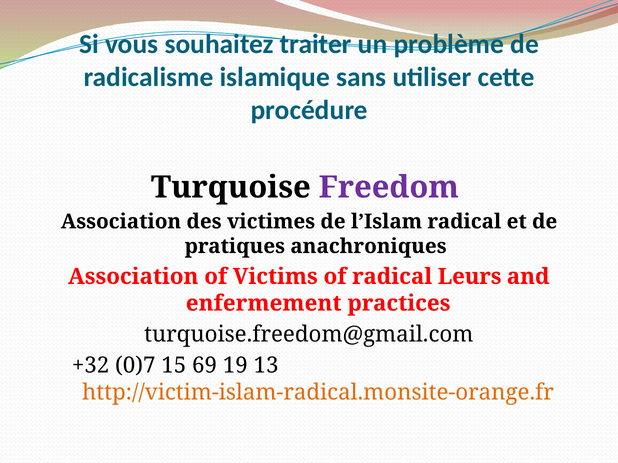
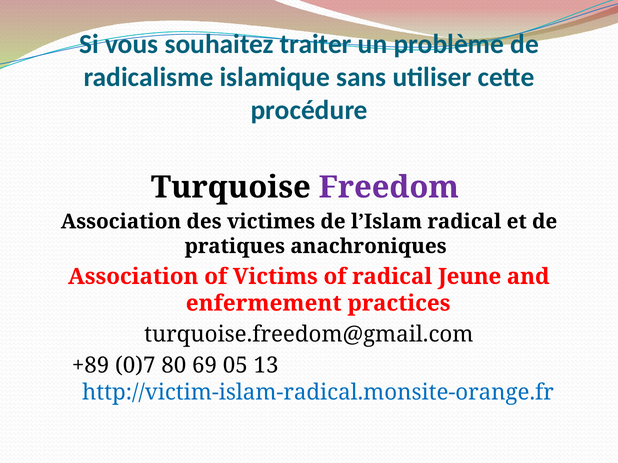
Leurs: Leurs -> Jeune (470, 277)
+32: +32 -> +89 (91, 366)
15: 15 -> 80 (174, 366)
19: 19 -> 05 (235, 366)
http://victim-islam-radical.monsite-orange.fr colour: orange -> blue (318, 393)
